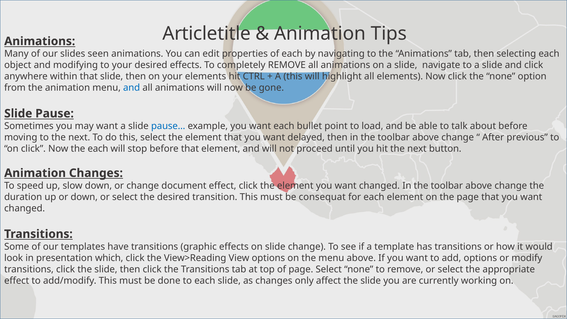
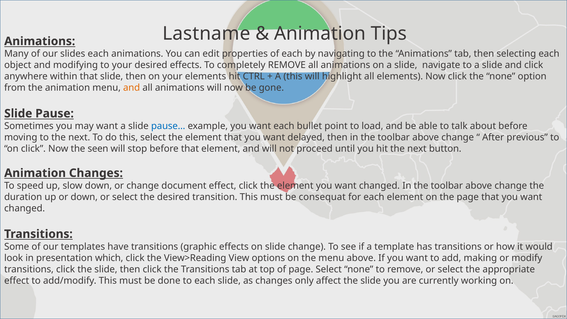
Articletitle: Articletitle -> Lastname (206, 33)
slides seen: seen -> each (98, 54)
and colour: blue -> orange (132, 88)
the each: each -> seen (98, 149)
add options: options -> making (480, 258)
